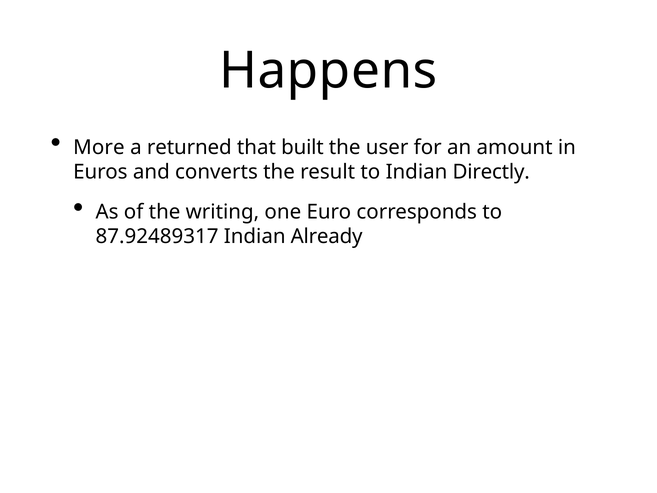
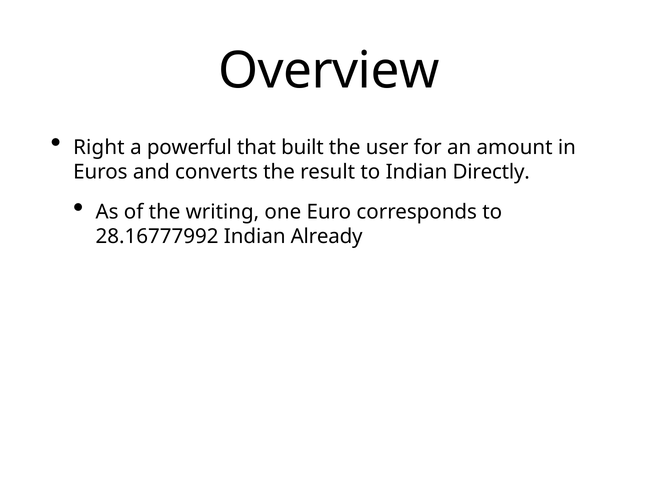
Happens: Happens -> Overview (329, 71)
More: More -> Right (99, 147)
returned: returned -> powerful (189, 147)
87.92489317: 87.92489317 -> 28.16777992 (157, 237)
